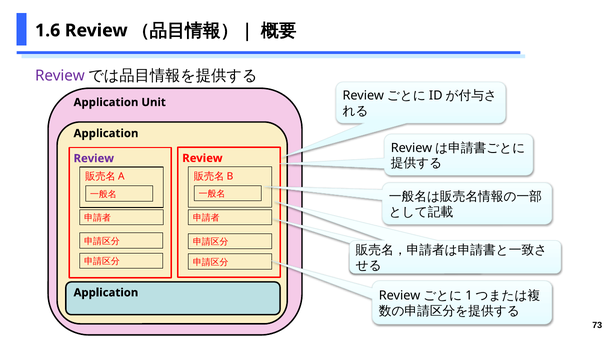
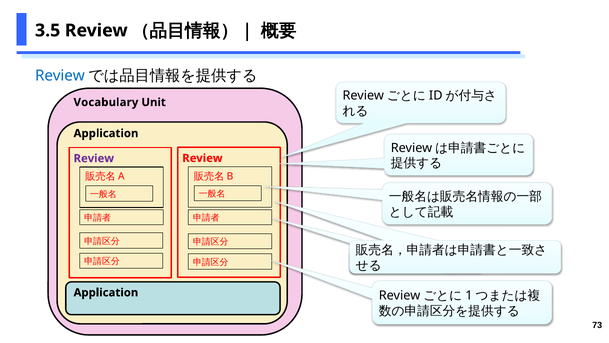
1.6: 1.6 -> 3.5 (48, 30)
Review colour: purple -> blue (60, 76)
Application: Application -> Vocabulary (106, 102)
